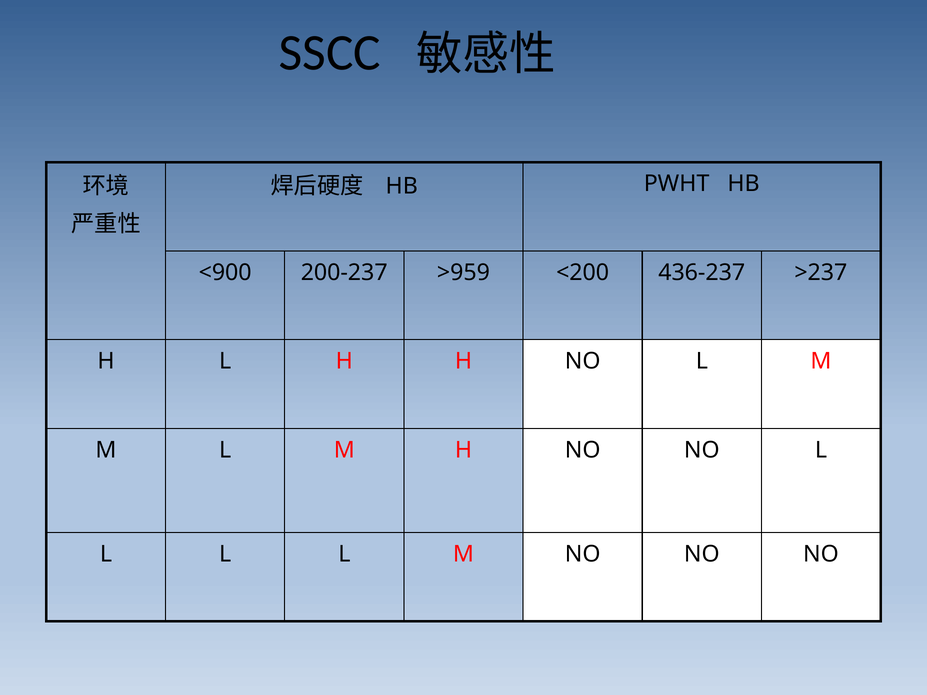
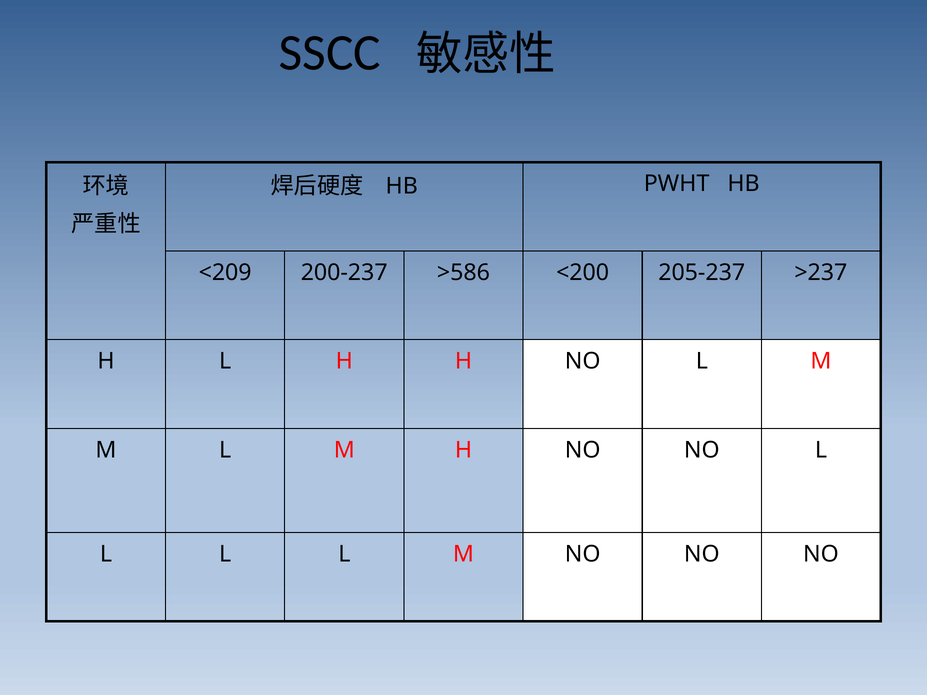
<900: <900 -> <209 (225, 273)
>959: >959 -> >586 (463, 273)
436-237: 436-237 -> 205-237 (702, 273)
